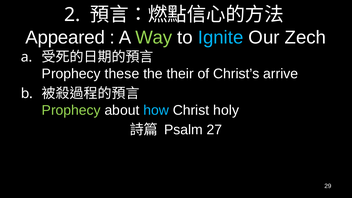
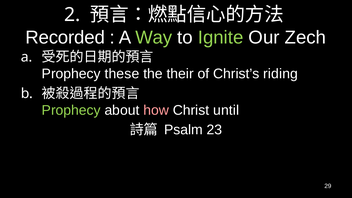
Appeared: Appeared -> Recorded (65, 37)
Ignite colour: light blue -> light green (221, 37)
arrive: arrive -> riding (281, 74)
how colour: light blue -> pink (156, 110)
holy: holy -> until (226, 110)
27: 27 -> 23 (215, 130)
